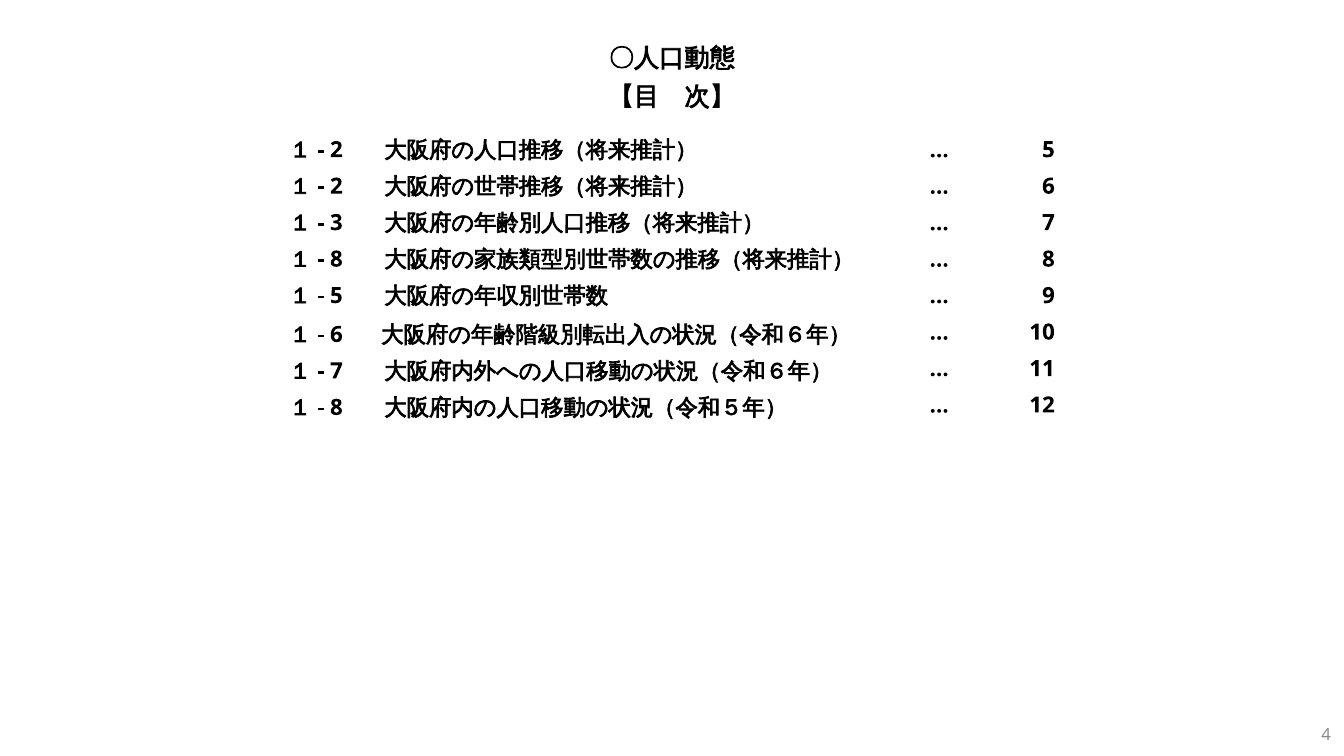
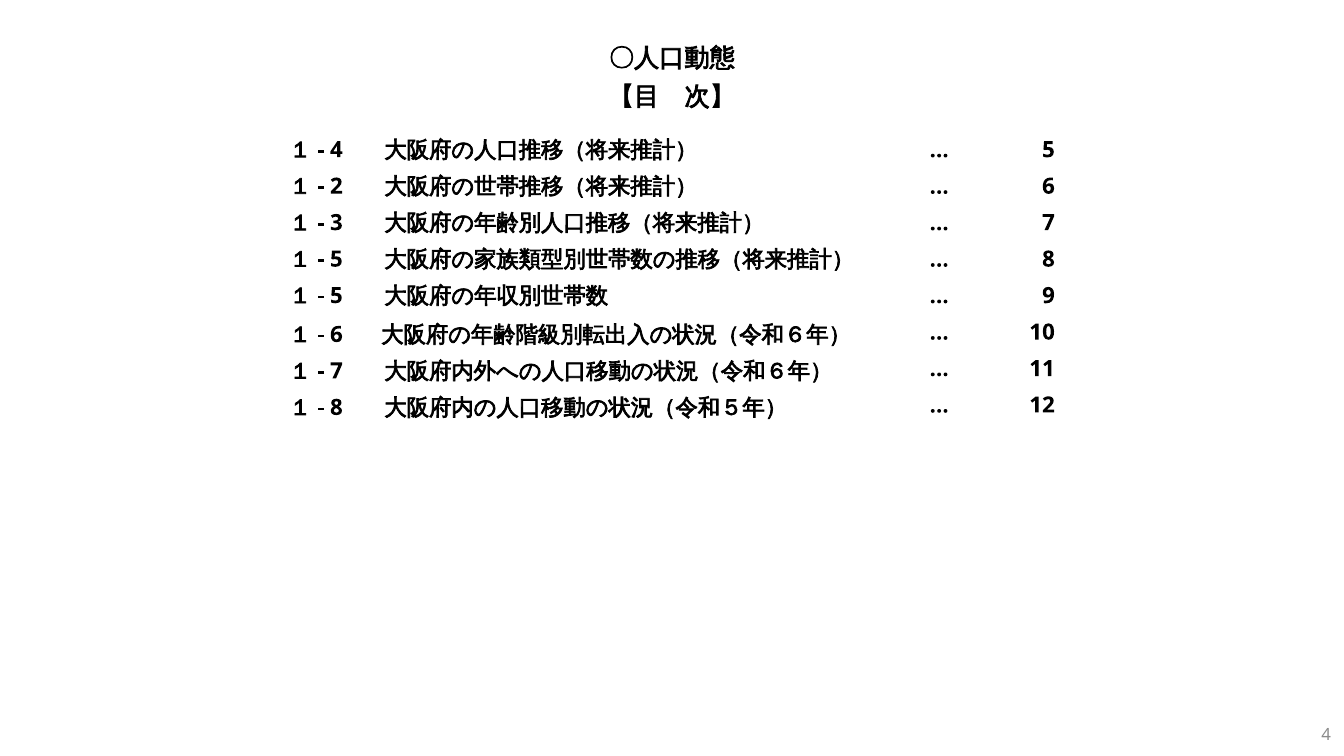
2: 2 -> 4 (336, 150)
8: 8 -> 5 (336, 259)
